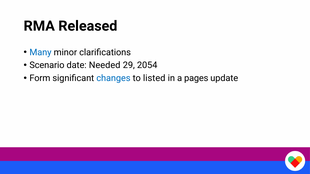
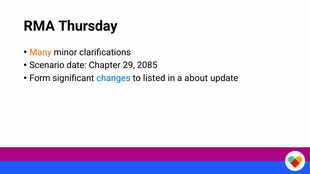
Released: Released -> Thursday (88, 26)
Many colour: blue -> orange (40, 52)
Needed: Needed -> Chapter (105, 65)
2054: 2054 -> 2085 (147, 65)
pages: pages -> about (196, 78)
